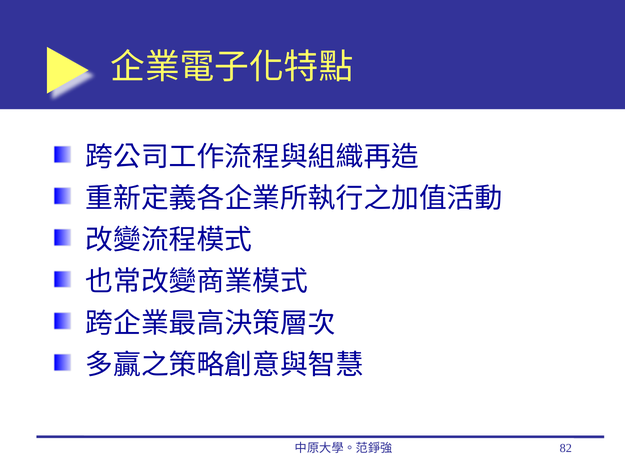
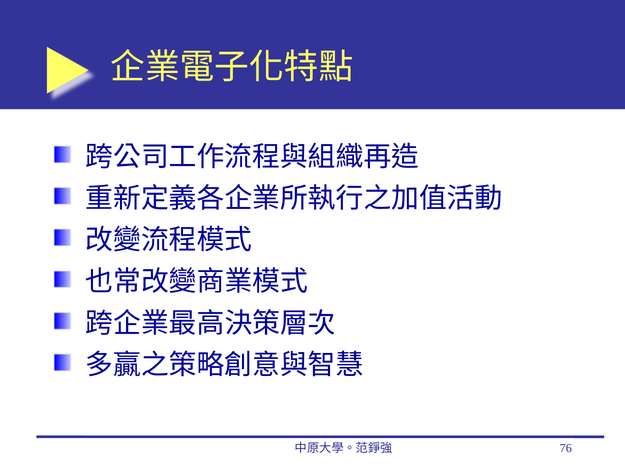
82: 82 -> 76 (566, 449)
